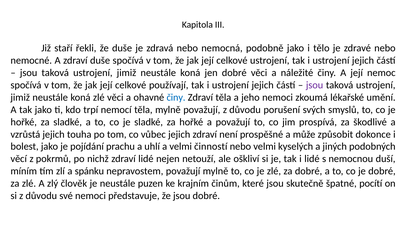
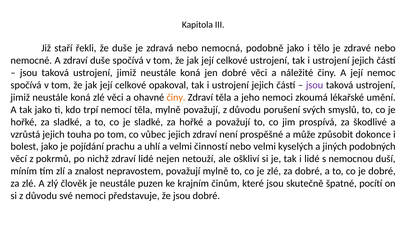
používají: používají -> opakoval (169, 85)
činy colour: blue -> orange (176, 97)
spánku: spánku -> znalost (89, 171)
